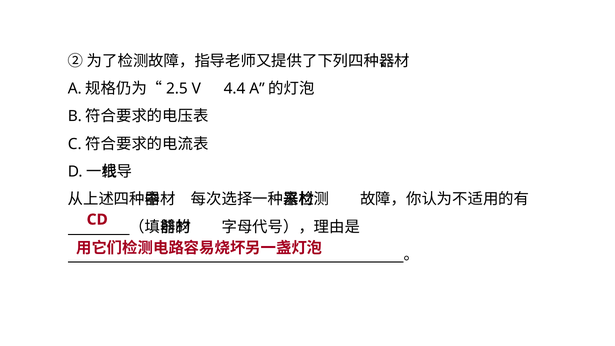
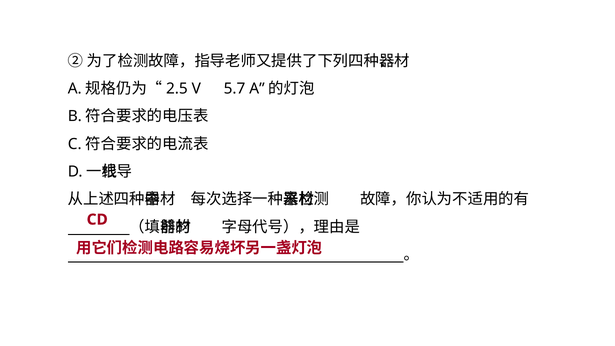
4.4: 4.4 -> 5.7 (235, 89)
